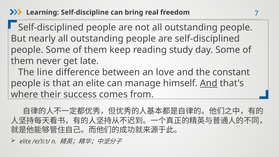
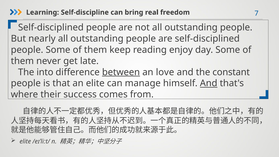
study: study -> enjoy (181, 50)
line: line -> into (45, 72)
between underline: none -> present (121, 72)
